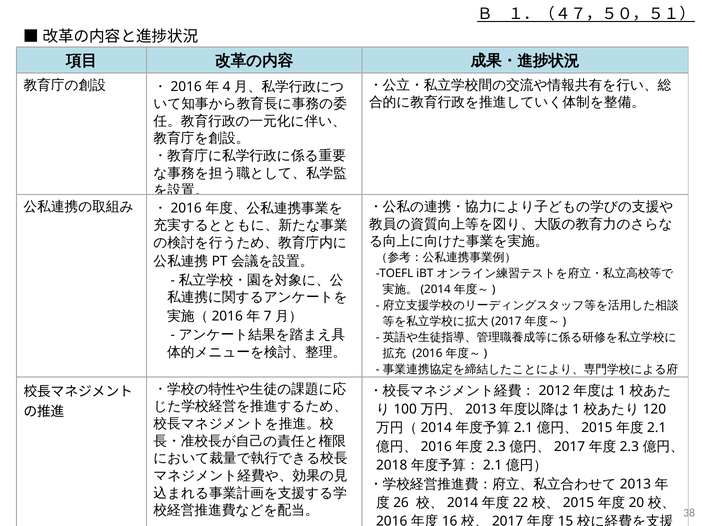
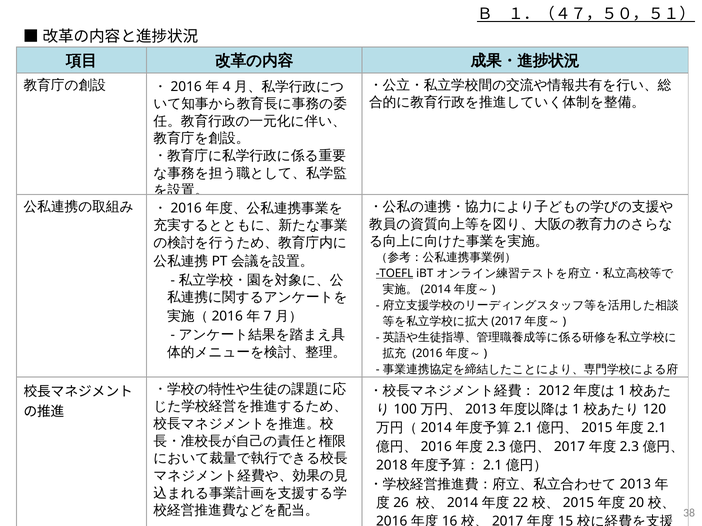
TOEFL underline: none -> present (395, 274)
